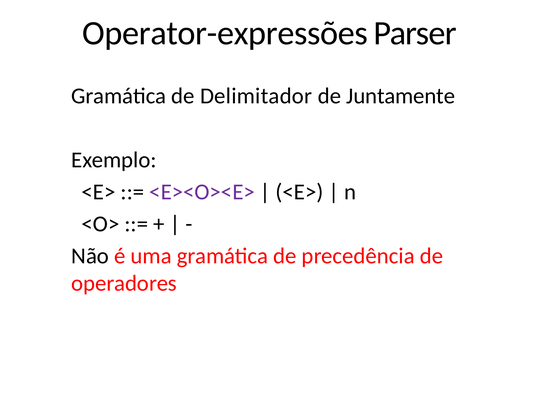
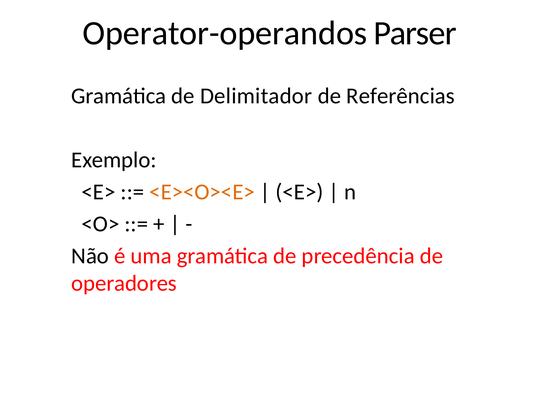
Operator-expressões: Operator-expressões -> Operator-operandos (225, 33)
Juntamente: Juntamente -> Referências (401, 96)
<E><O><E> colour: purple -> orange (202, 192)
